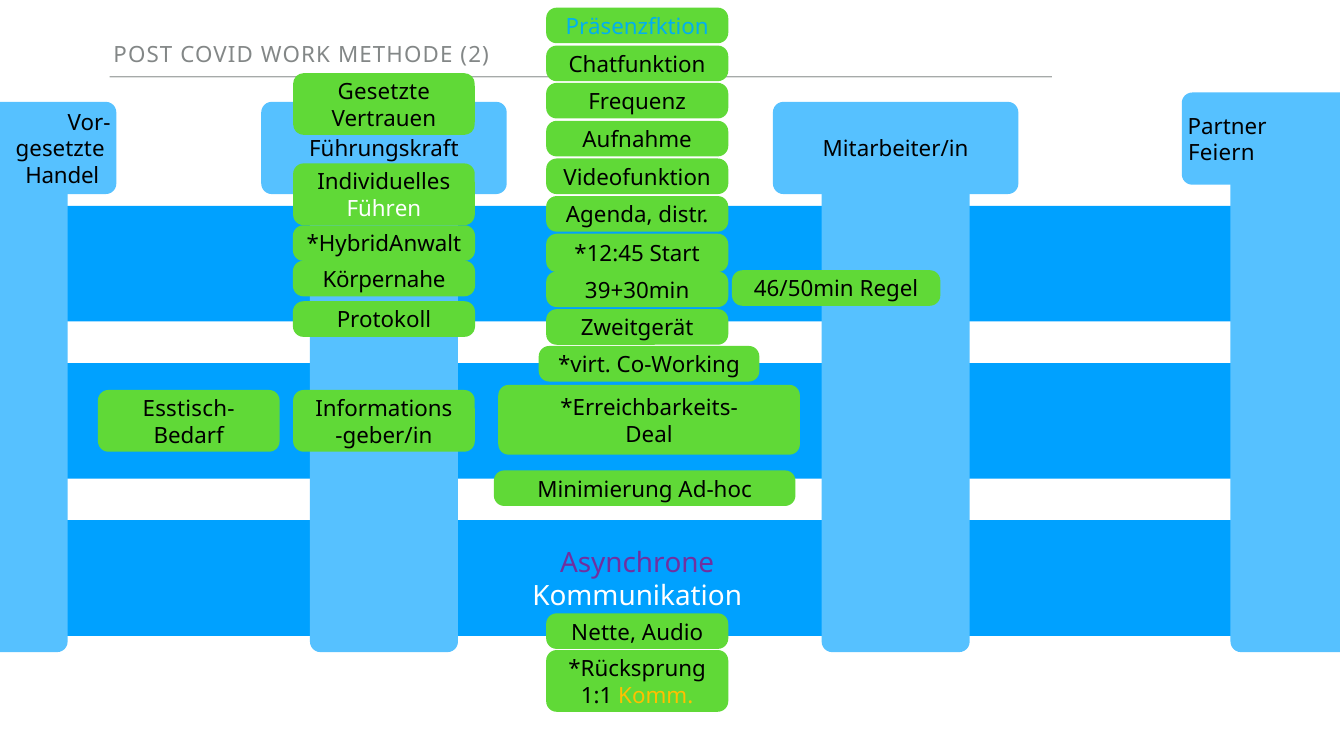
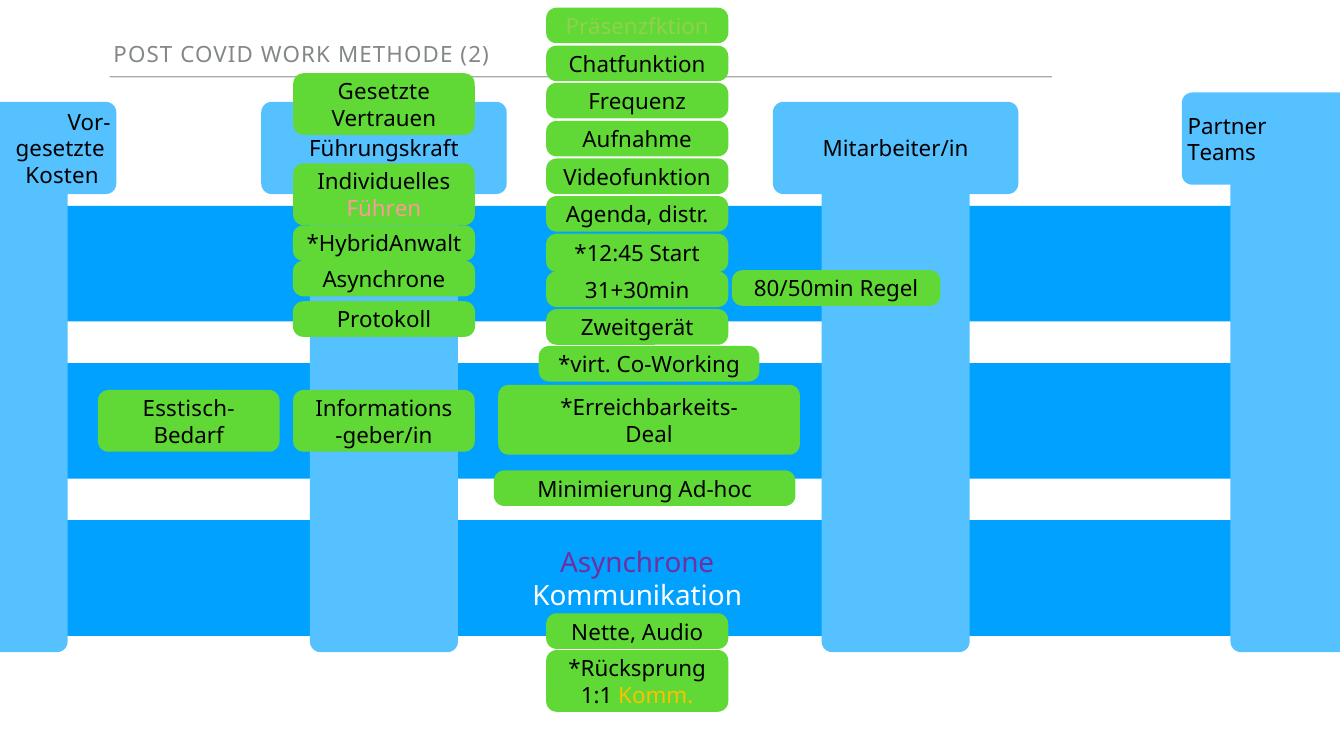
Präsenzfktion colour: light blue -> light green (637, 27)
Feiern: Feiern -> Teams (1222, 153)
Handel: Handel -> Kosten (62, 176)
Führen colour: white -> pink (384, 209)
Körpernahe: Körpernahe -> Asynchrone (384, 280)
46/50min: 46/50min -> 80/50min (804, 289)
39+30min: 39+30min -> 31+30min (637, 291)
